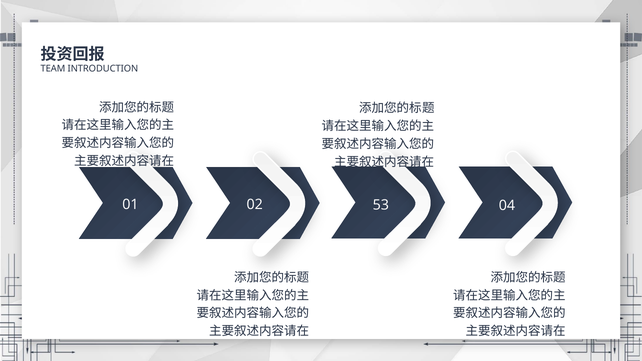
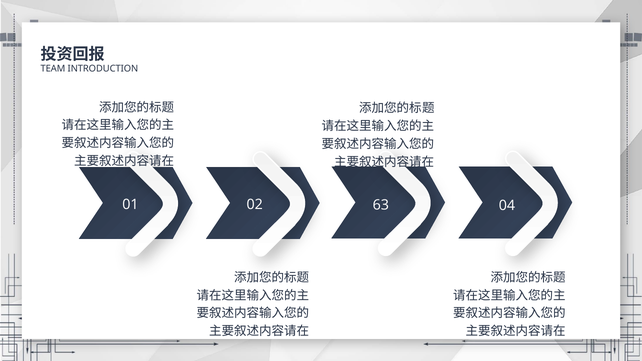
53: 53 -> 63 (381, 205)
